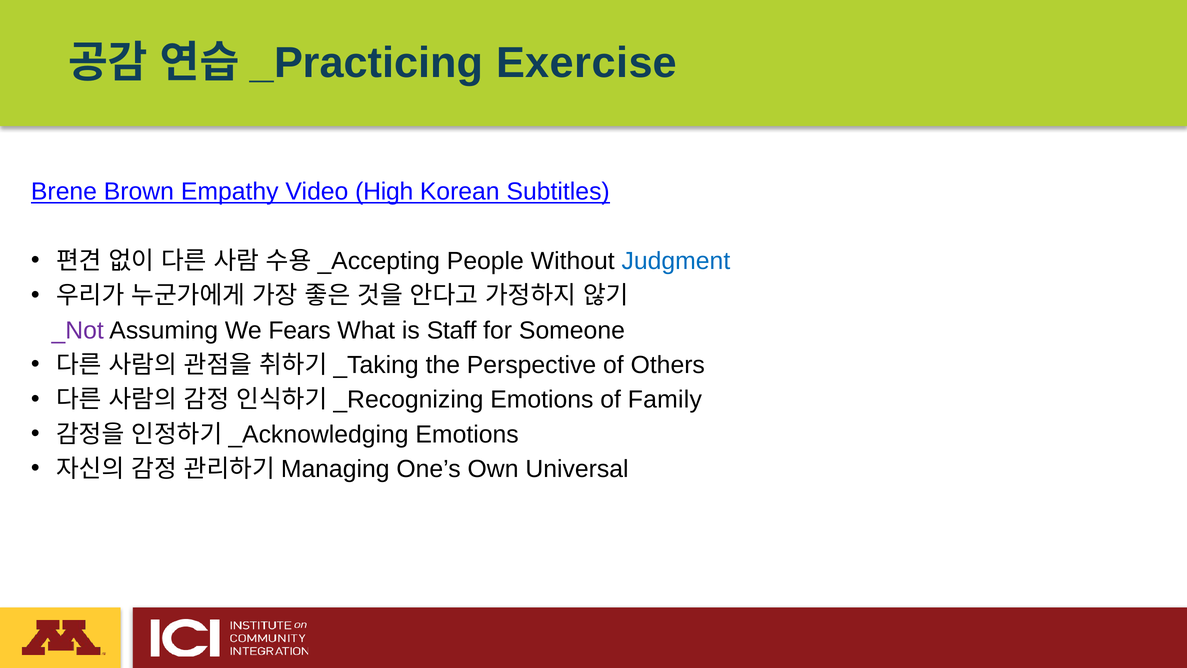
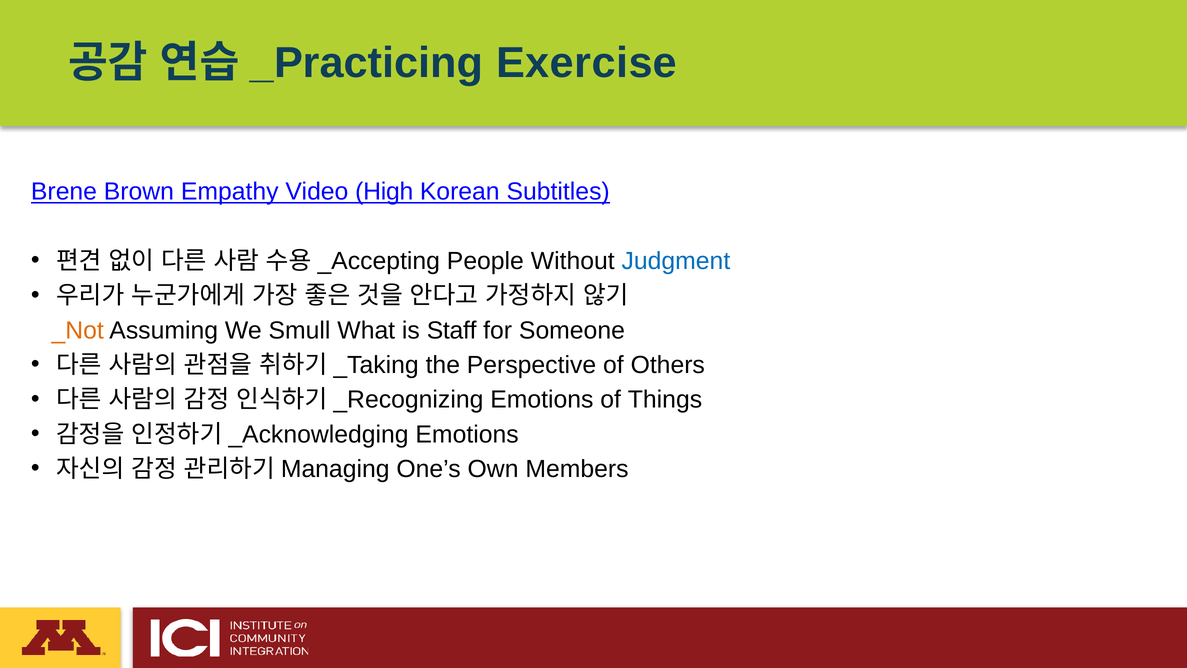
_Not colour: purple -> orange (78, 330)
Fears: Fears -> Smull (299, 330)
Family: Family -> Things (665, 400)
Universal: Universal -> Members (577, 469)
